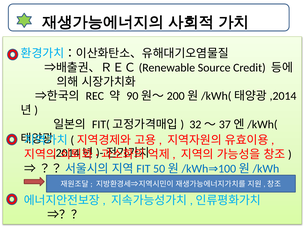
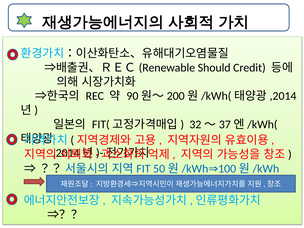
Source: Source -> Should (214, 68)
